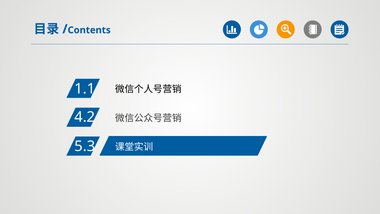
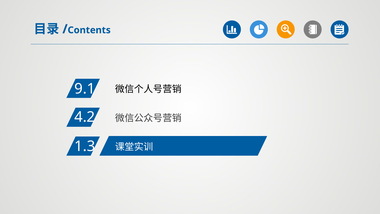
1.1: 1.1 -> 9.1 (85, 89)
5.3: 5.3 -> 1.3 (85, 146)
